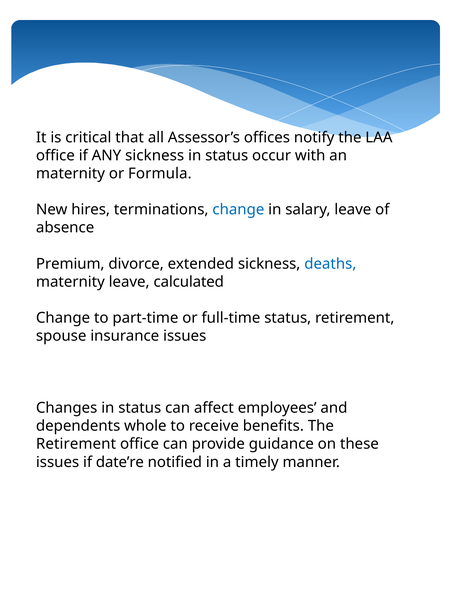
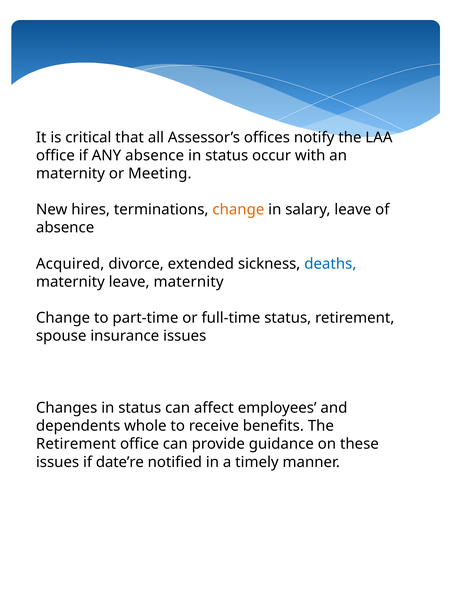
ANY sickness: sickness -> absence (155, 156)
Formula: Formula -> Meeting (160, 174)
change colour: blue -> orange (238, 210)
Premium: Premium -> Acquired (70, 264)
leave calculated: calculated -> maternity (189, 282)
